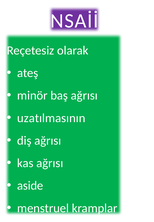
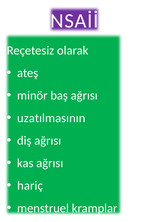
aside: aside -> hariç (30, 186)
